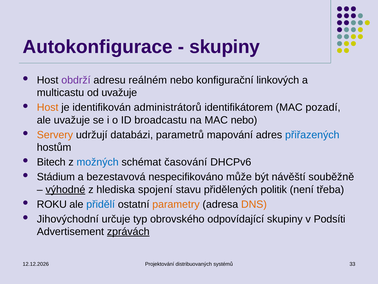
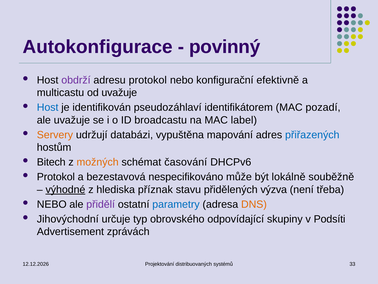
skupiny: skupiny -> povinný (225, 47)
adresu reálném: reálném -> protokol (148, 80)
linkových: linkových -> efektivně (278, 80)
Host colour: orange -> blue (48, 107)
administrátorů: administrátorů -> pseudozáhlaví (168, 107)
MAC nebo: nebo -> label (244, 120)
parametrů: parametrů -> vypuštěna (180, 135)
možných colour: blue -> orange (98, 162)
Stádium: Stádium -> Protokol (56, 177)
návěští: návěští -> lokálně (289, 177)
spojení: spojení -> příznak (155, 189)
politik: politik -> výzva (274, 189)
ROKU: ROKU -> NEBO (52, 204)
přidělí colour: blue -> purple (101, 204)
parametry colour: orange -> blue (176, 204)
zprávách underline: present -> none (128, 231)
